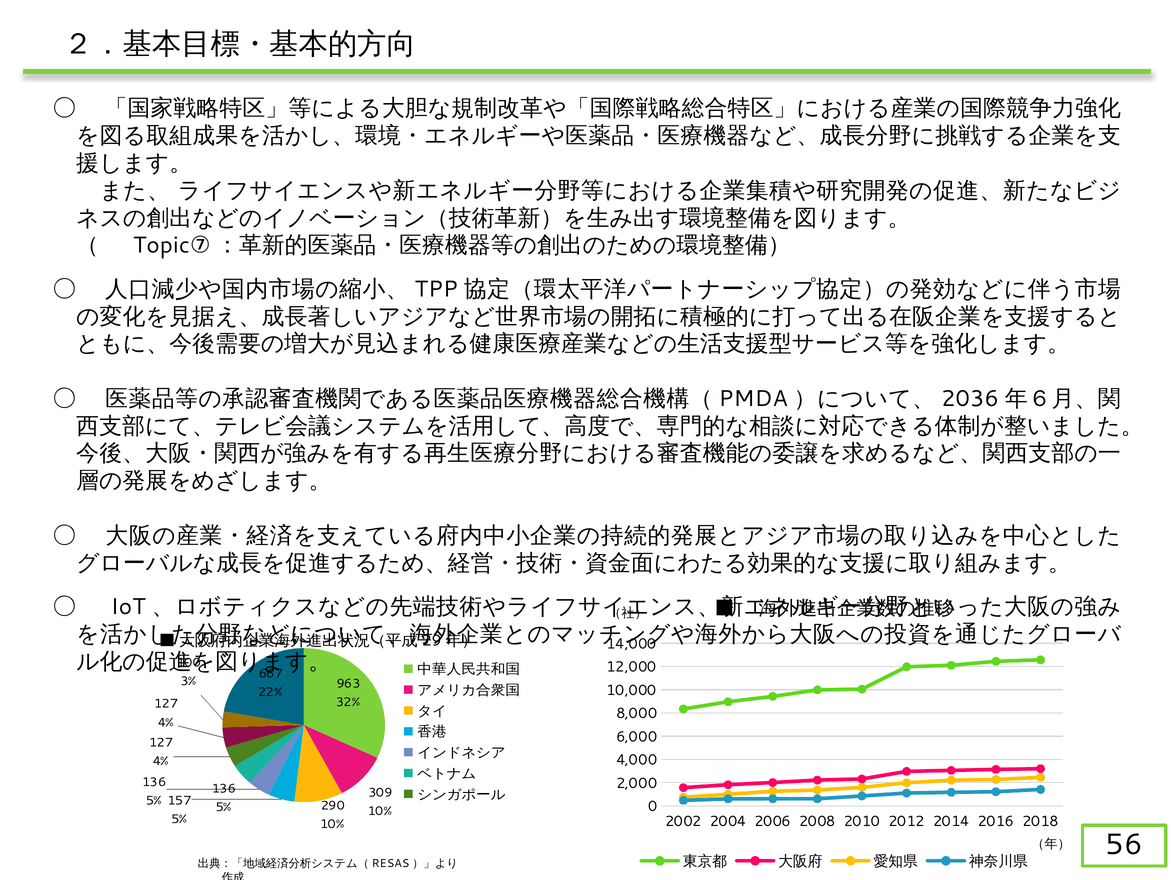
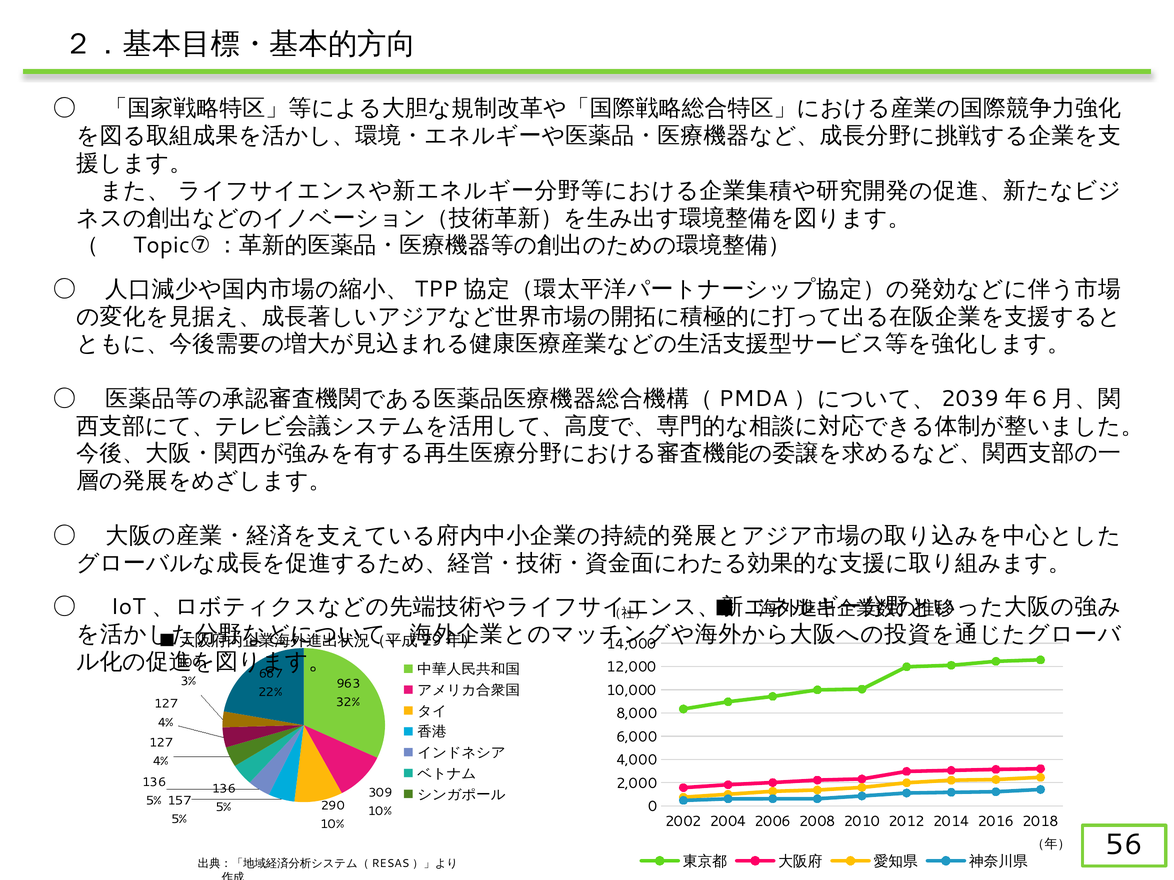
2036: 2036 -> 2039 (970, 399)
